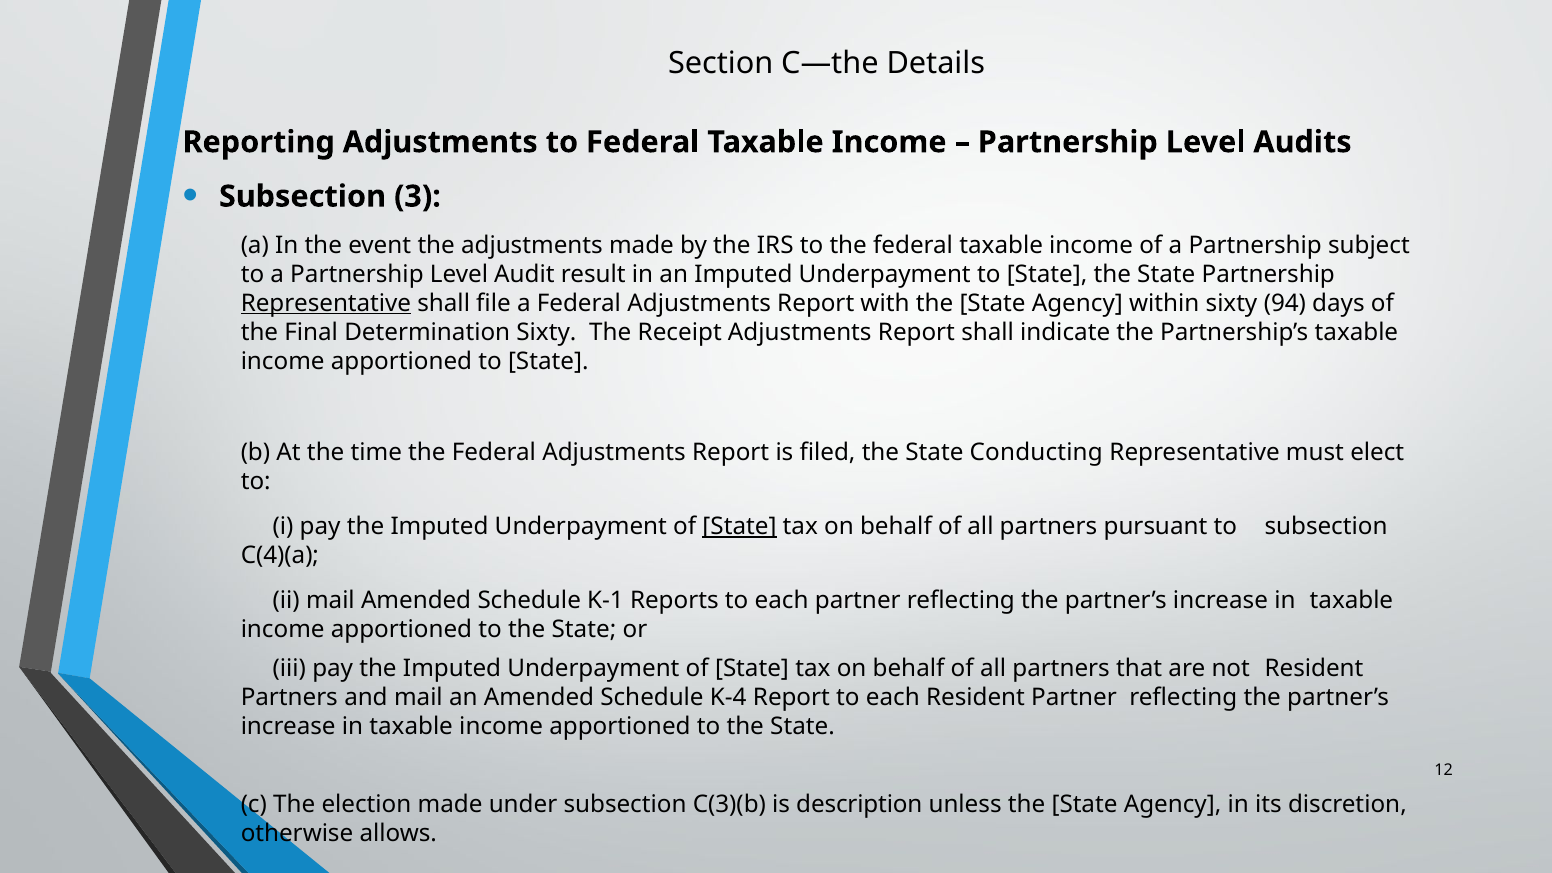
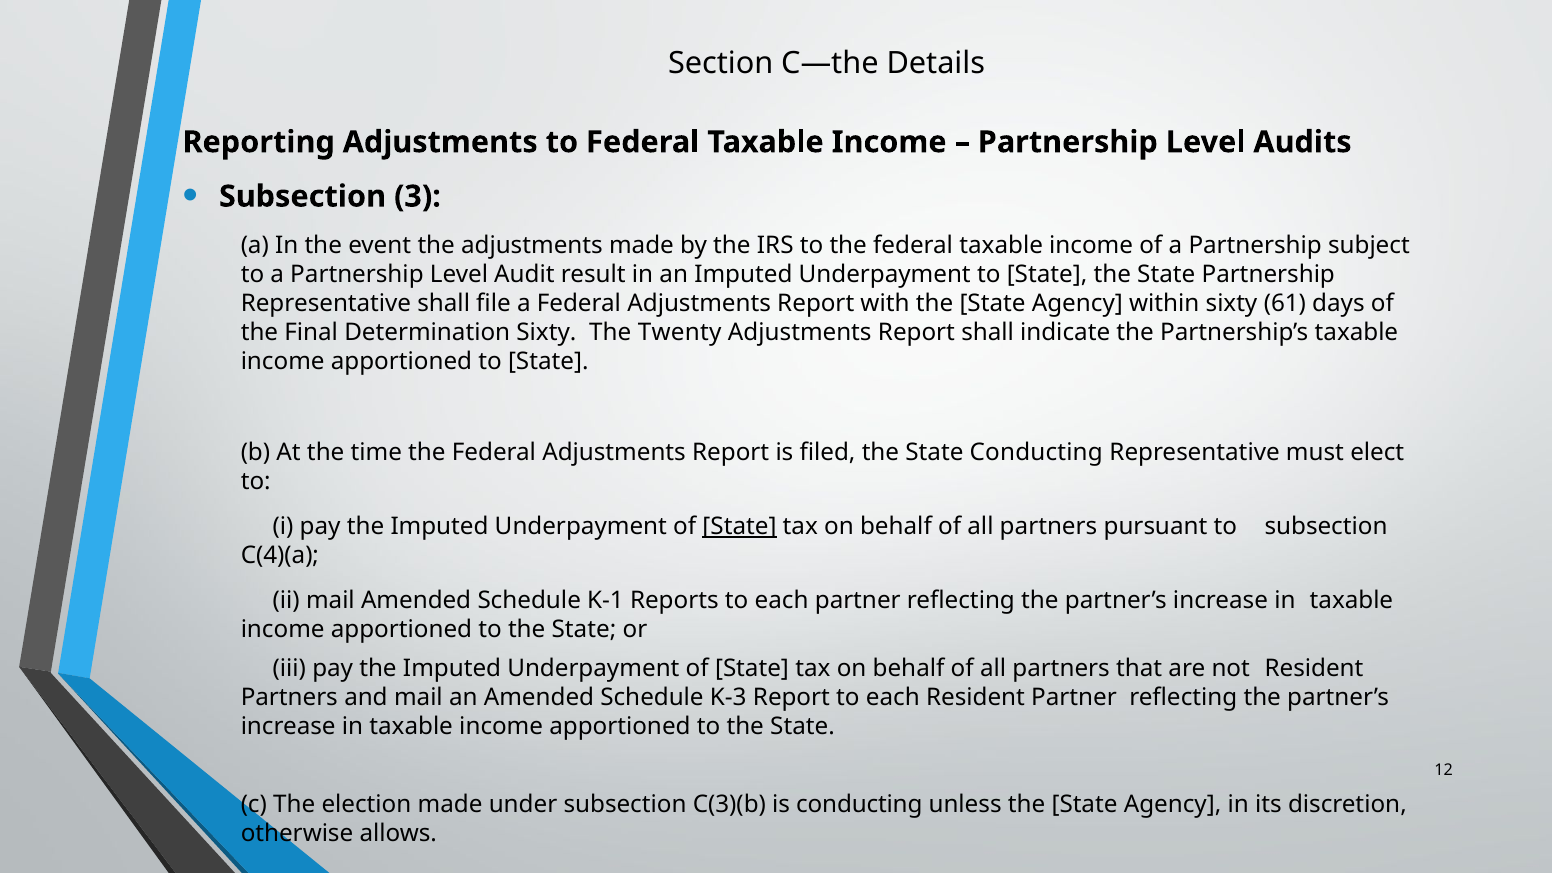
Representative underline: present -> none (326, 303)
94: 94 -> 61 (1285, 303)
Receipt: Receipt -> Twenty (680, 332)
K-4: K-4 -> K-3 (728, 698)
is description: description -> conducting (859, 805)
